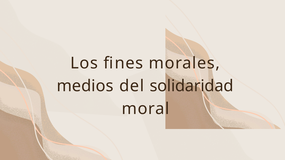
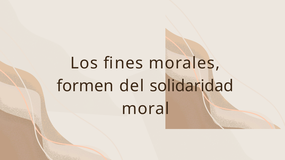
medios: medios -> formen (85, 86)
